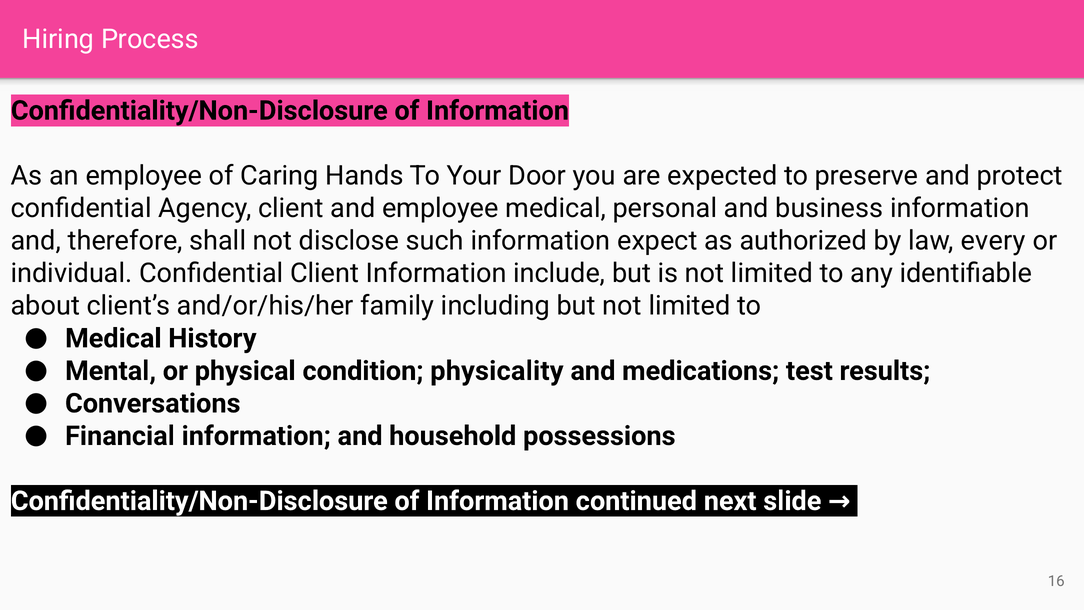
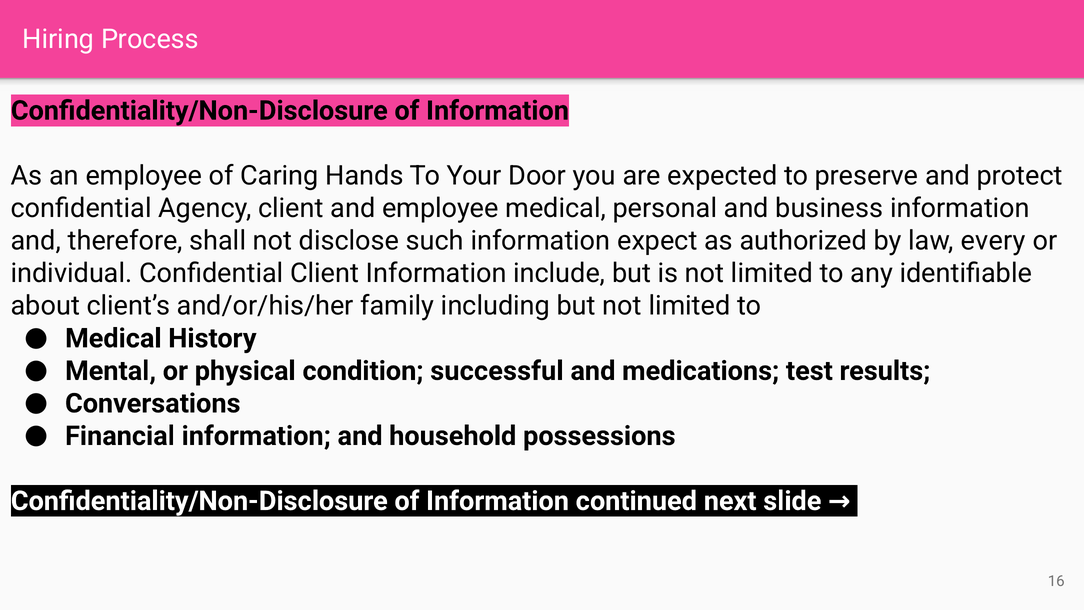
physicality: physicality -> successful (497, 371)
